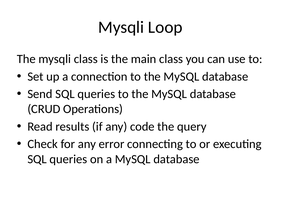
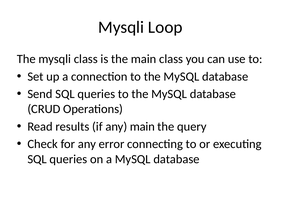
any code: code -> main (142, 126)
